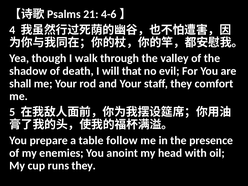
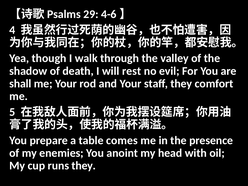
21: 21 -> 29 (91, 14)
that: that -> rest (132, 71)
follow: follow -> comes (122, 140)
